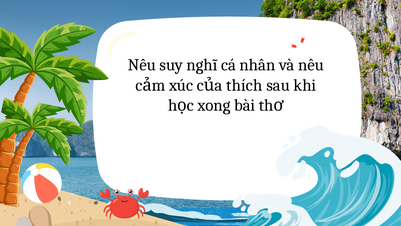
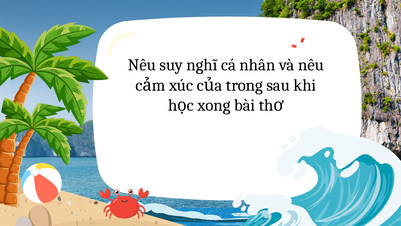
thích: thích -> trong (244, 85)
